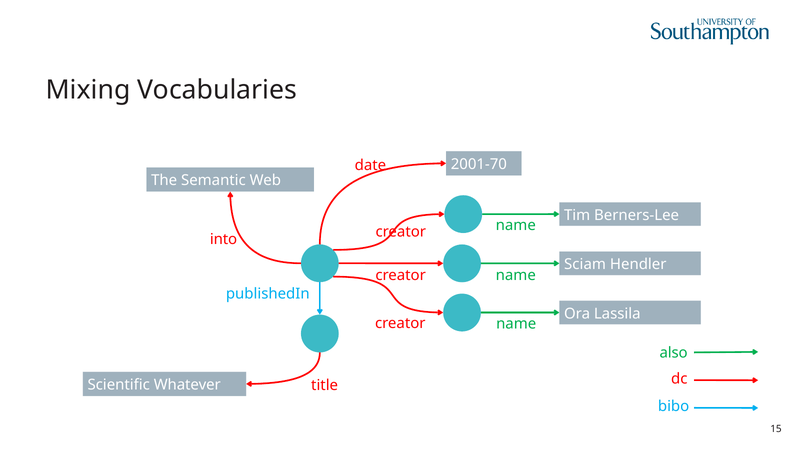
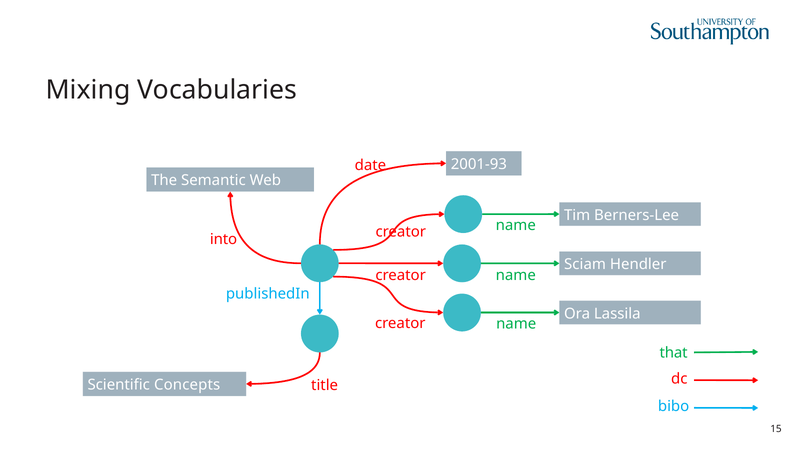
2001-70: 2001-70 -> 2001-93 (479, 164)
also: also -> that (674, 352)
Whatever: Whatever -> Concepts (187, 384)
